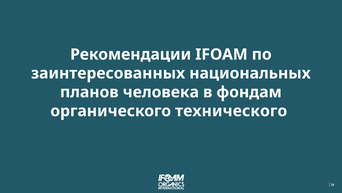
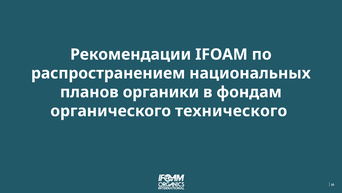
заинтересованных: заинтересованных -> распространением (108, 73)
человека: человека -> органики (161, 92)
